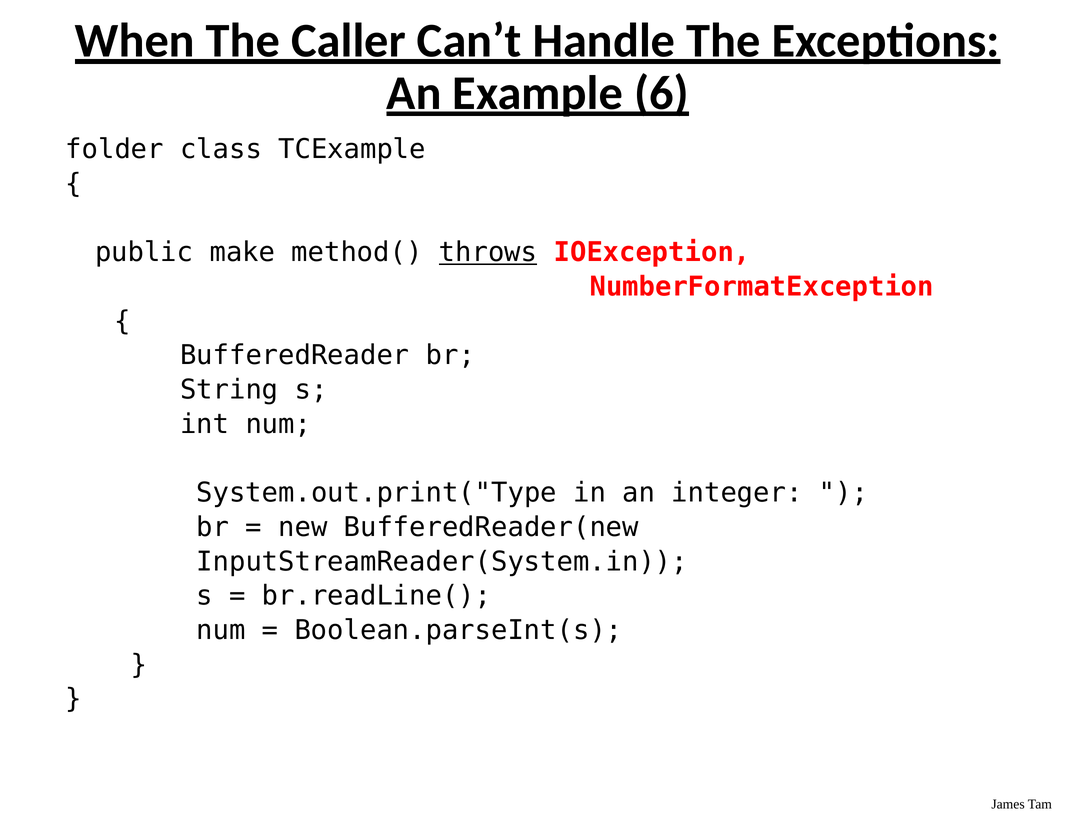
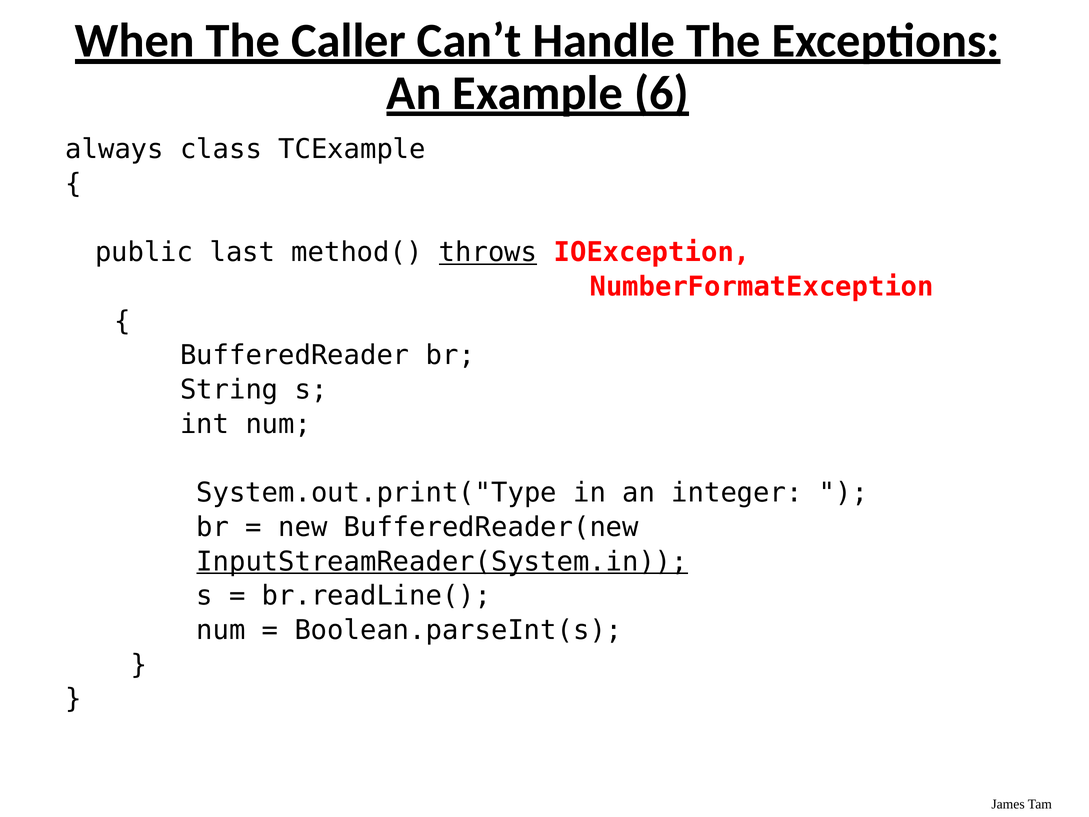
folder: folder -> always (115, 149)
make: make -> last (242, 252)
InputStreamReader(System.in underline: none -> present (442, 561)
